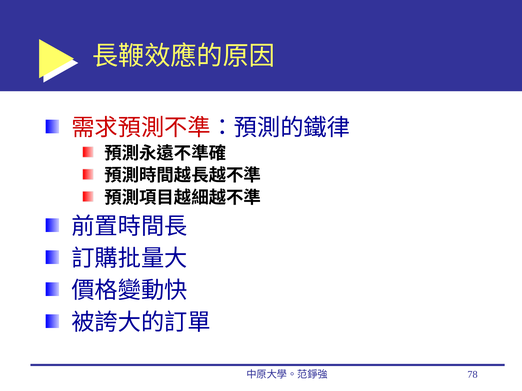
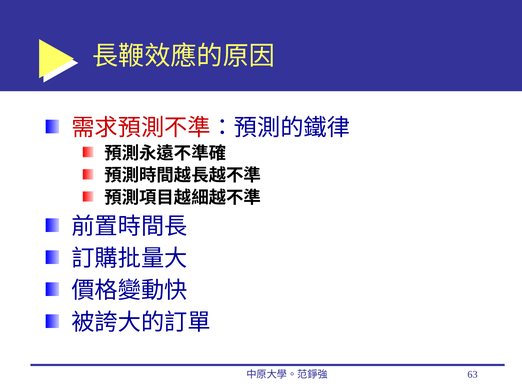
78: 78 -> 63 (473, 375)
